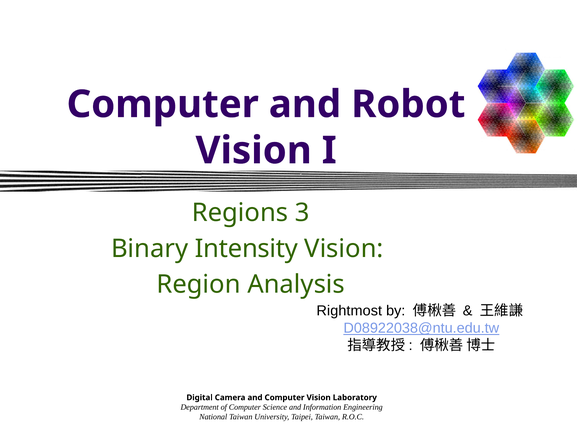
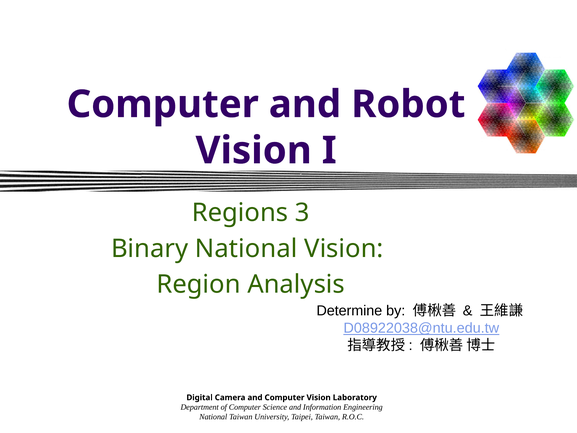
Binary Intensity: Intensity -> National (246, 248)
Rightmost: Rightmost -> Determine (349, 311)
